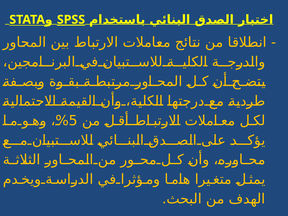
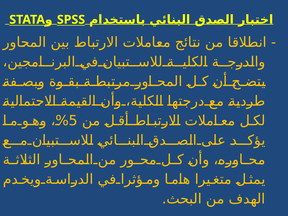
SPSS underline: present -> none (71, 20)
